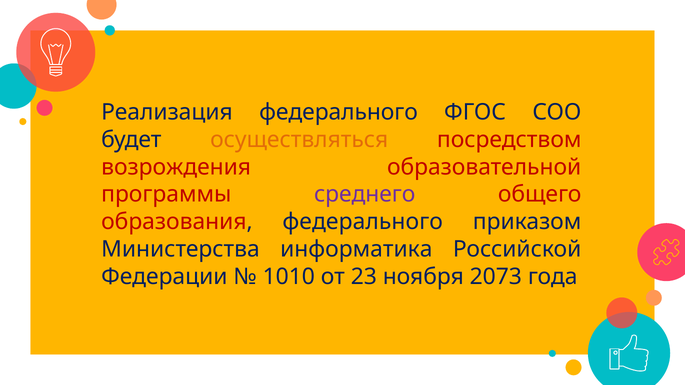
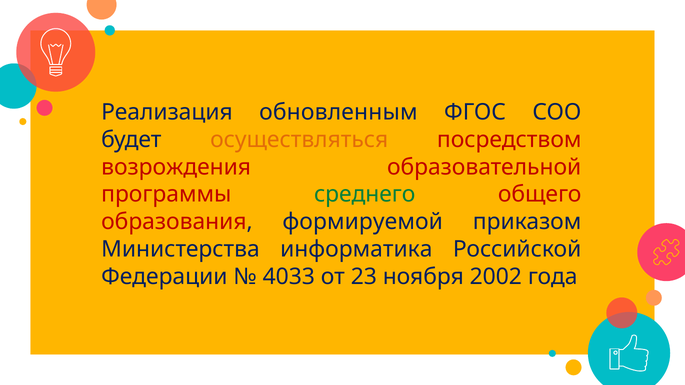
Реализация федерального: федерального -> обновленным (338, 112)
среднего colour: purple -> green (365, 195)
образования федерального: федерального -> формируемой (363, 222)
1010: 1010 -> 4033 (289, 277)
2073: 2073 -> 2002 (496, 277)
